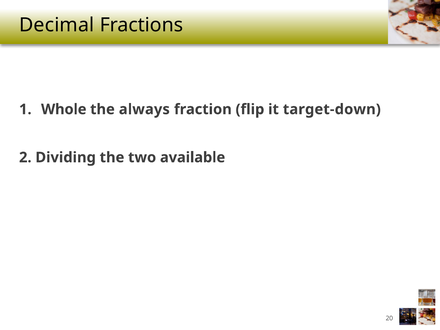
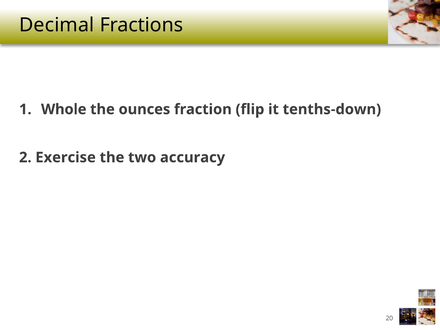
always: always -> ounces (144, 109)
target-down: target-down -> tenths-down (332, 109)
Dividing: Dividing -> Exercise (66, 157)
available: available -> accuracy (193, 157)
